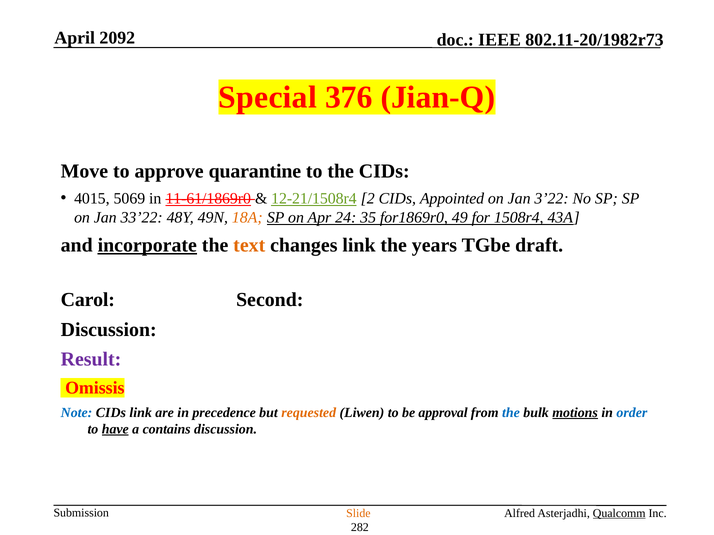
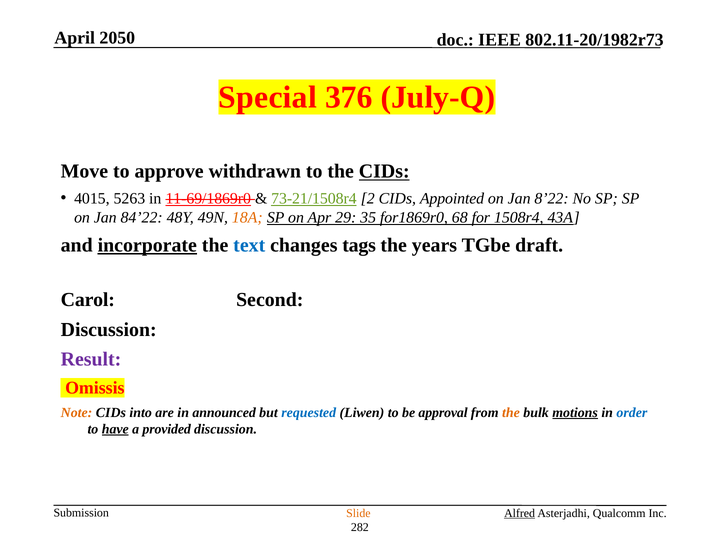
2092: 2092 -> 2050 (117, 38)
Jian-Q: Jian-Q -> July-Q (438, 97)
quarantine: quarantine -> withdrawn (255, 172)
CIDs underline: none -> present (384, 172)
5069: 5069 -> 5263 (129, 199)
11-61/1869r0: 11-61/1869r0 -> 11-69/1869r0 (208, 199)
12-21/1508r4: 12-21/1508r4 -> 73-21/1508r4 (314, 199)
3’22: 3’22 -> 8’22 (552, 199)
33’22: 33’22 -> 84’22 (142, 218)
24: 24 -> 29 (346, 218)
49: 49 -> 68 (460, 218)
text colour: orange -> blue (249, 245)
changes link: link -> tags (359, 245)
Note colour: blue -> orange (77, 413)
CIDs link: link -> into (141, 413)
precedence: precedence -> announced (224, 413)
requested colour: orange -> blue (309, 413)
the colour: blue -> orange (511, 413)
contains: contains -> provided (167, 429)
Alfred underline: none -> present (520, 514)
Qualcomm underline: present -> none (619, 514)
